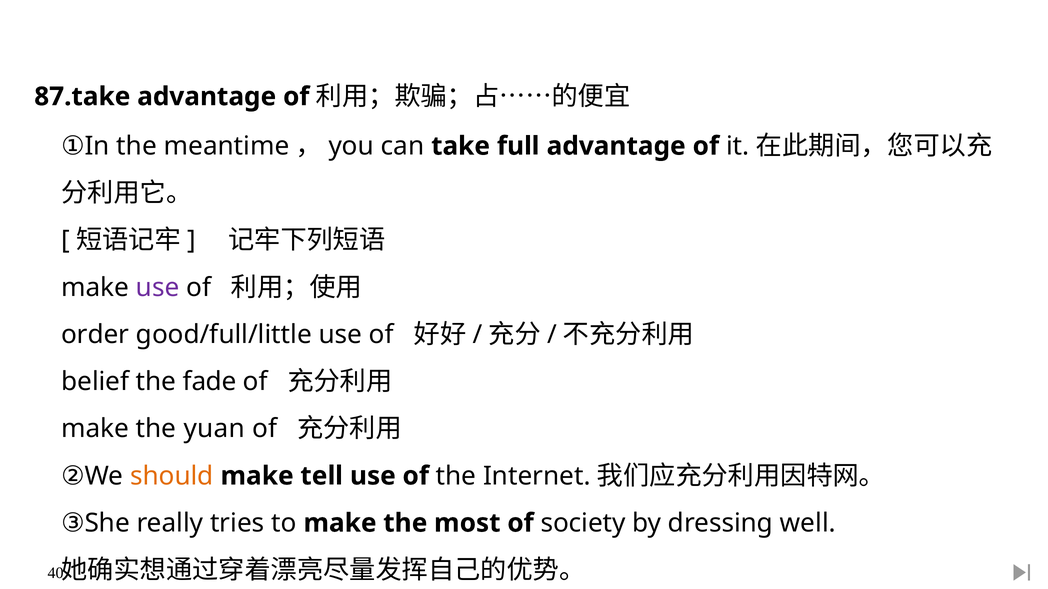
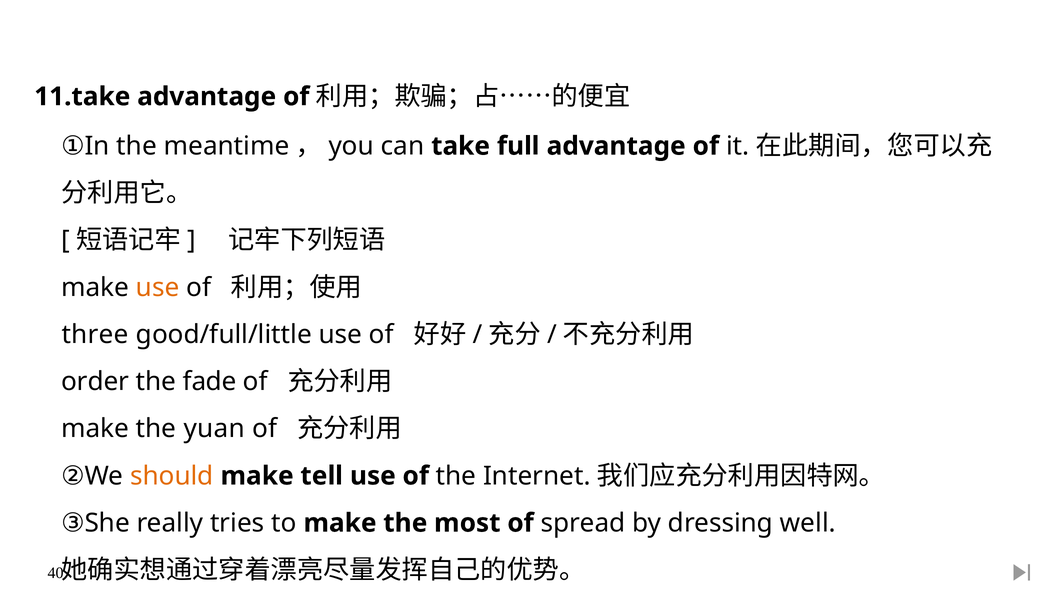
87.take: 87.take -> 11.take (82, 97)
use colour: purple -> orange (158, 288)
order: order -> three (95, 335)
belief: belief -> order (95, 382)
society: society -> spread (583, 523)
